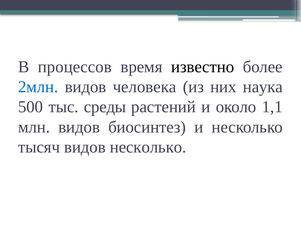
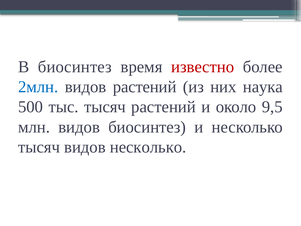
В процессов: процессов -> биосинтез (75, 67)
известно colour: black -> red (203, 67)
видов человека: человека -> растений (145, 87)
тыс среды: среды -> тысяч (105, 107)
1,1: 1,1 -> 9,5 (272, 107)
